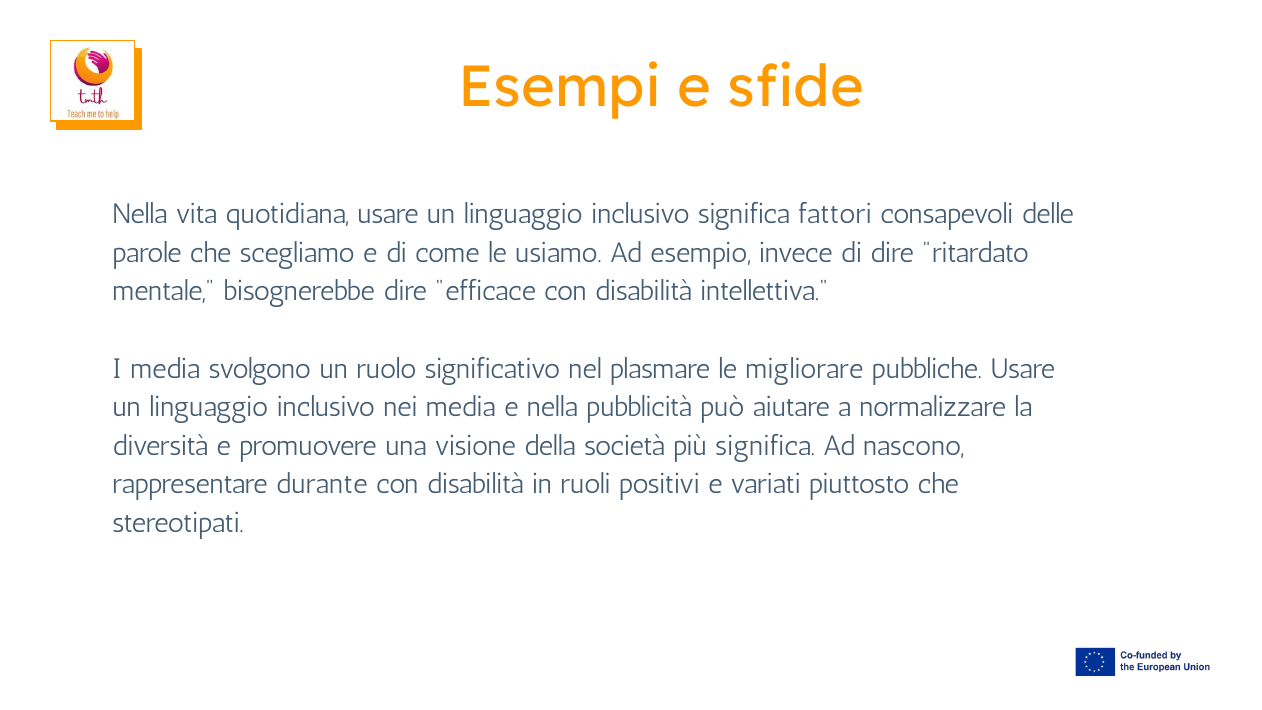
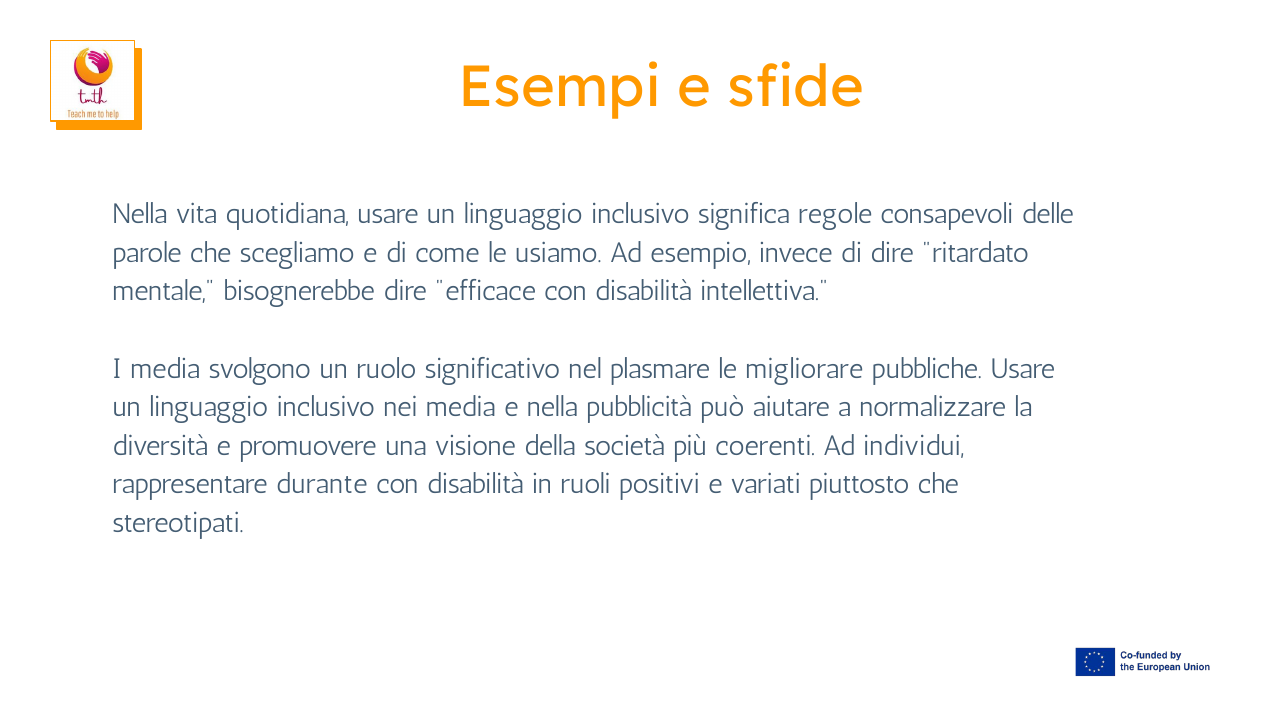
fattori: fattori -> regole (835, 214)
più significa: significa -> coerenti (765, 446)
nascono: nascono -> individui (914, 446)
